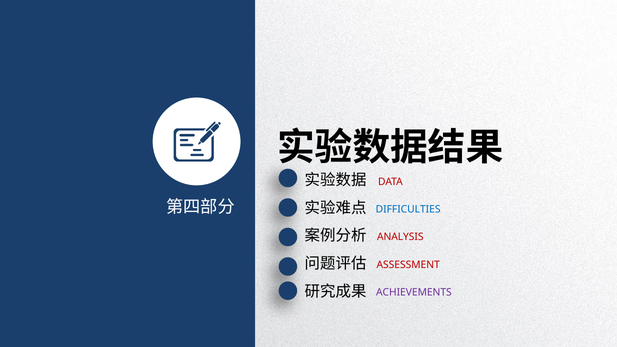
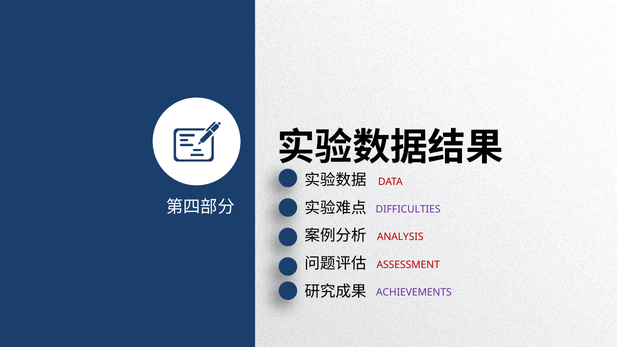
DIFFICULTIES colour: blue -> purple (408, 210)
